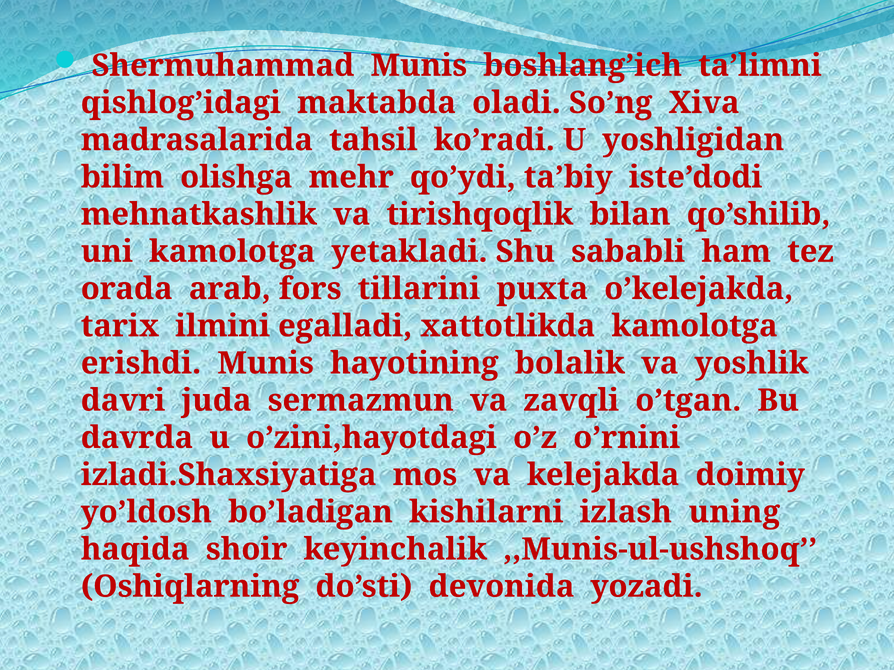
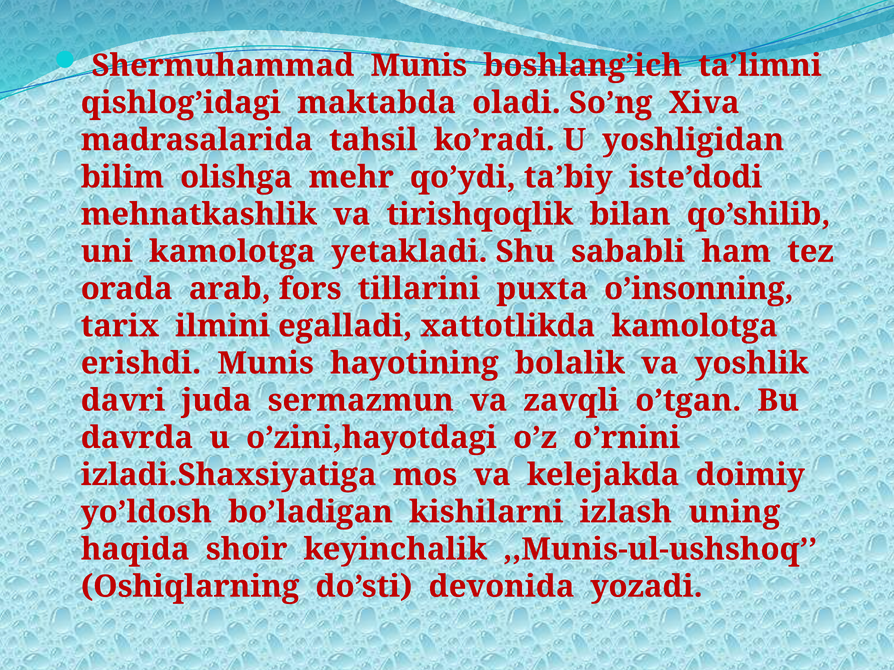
o’kelejakda: o’kelejakda -> o’insonning (699, 289)
